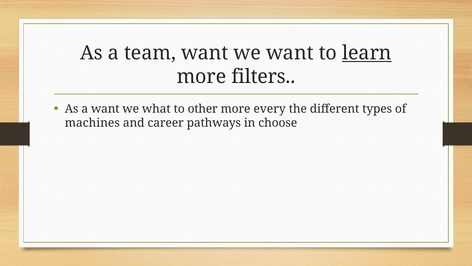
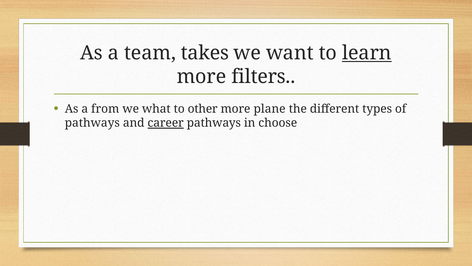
team want: want -> takes (205, 53)
a want: want -> from (105, 109)
every: every -> plane (270, 109)
machines: machines -> pathways (92, 123)
career underline: none -> present (166, 123)
